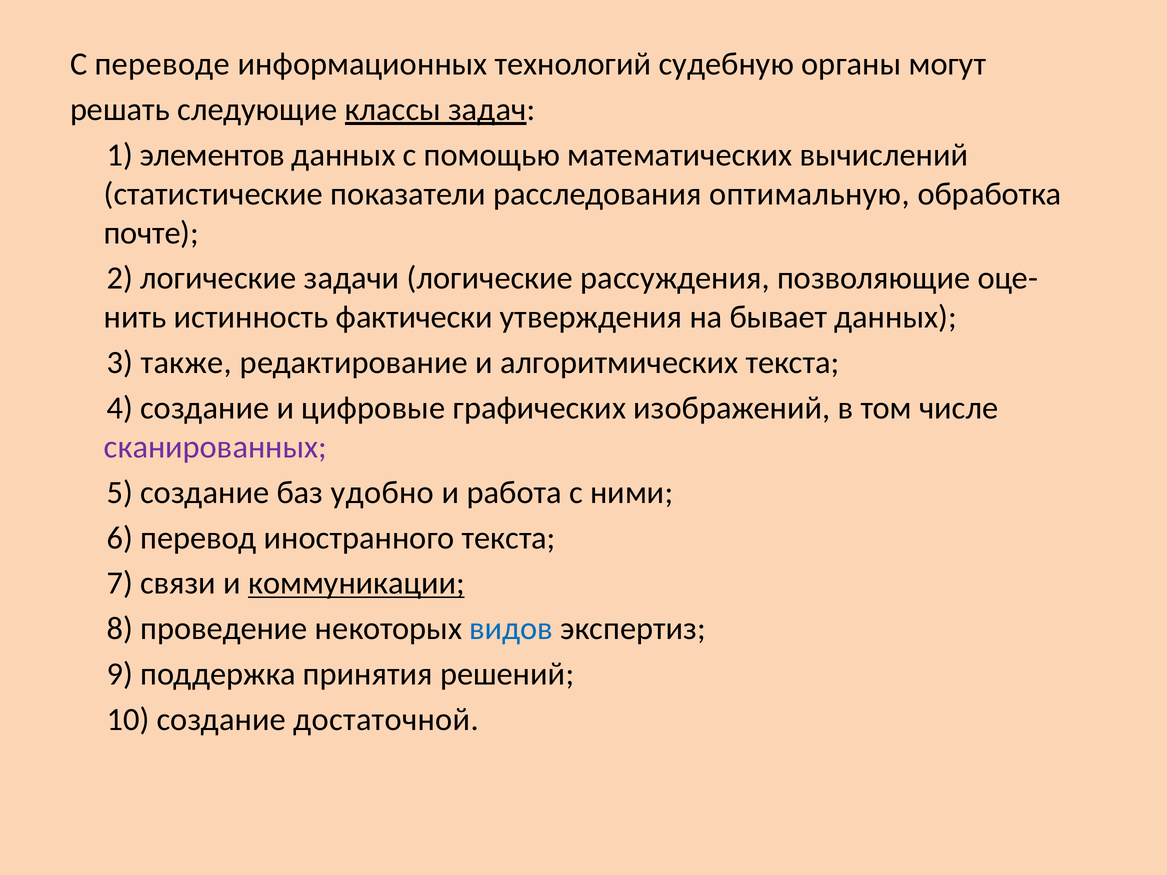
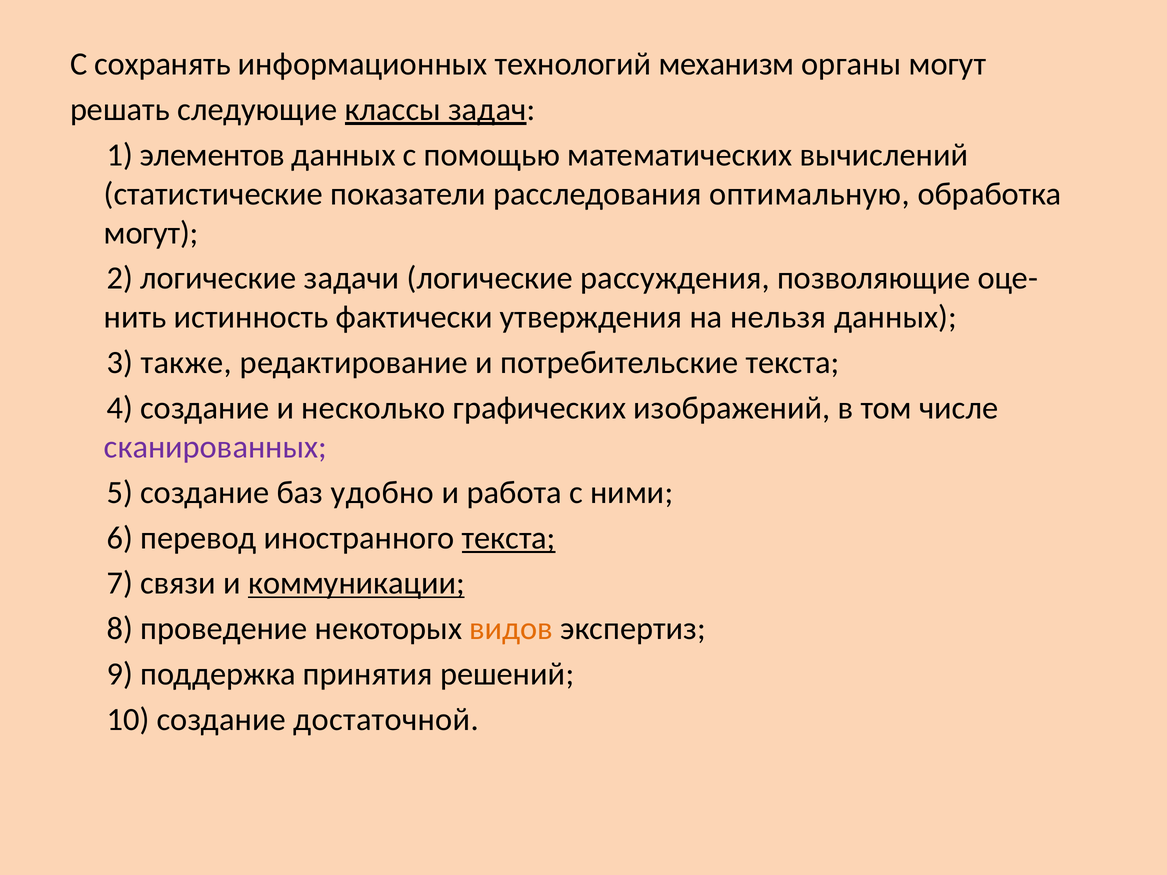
переводе: переводе -> сохранять (163, 64)
судебную: судебную -> механизм (726, 64)
почте: почте -> могут (151, 233)
бывает: бывает -> нельзя (778, 317)
алгоритмических: алгоритмических -> потребительские (619, 363)
цифровые: цифровые -> несколько (373, 408)
текста underline: none -> present (509, 538)
видов colour: blue -> orange (511, 629)
